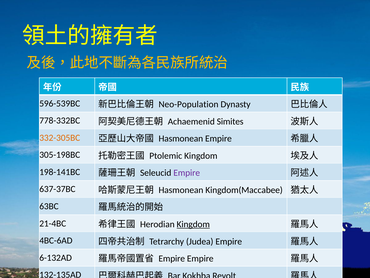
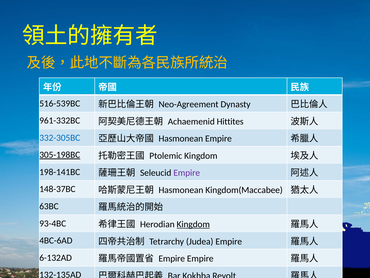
596-539BC: 596-539BC -> 516-539BC (60, 103)
Neo-Population: Neo-Population -> Neo-Agreement (189, 104)
778-332BC: 778-332BC -> 961-332BC (60, 120)
Simites: Simites -> Hittites (230, 121)
332-305BC colour: orange -> blue (60, 138)
305-198BC underline: none -> present (60, 155)
637-37BC: 637-37BC -> 148-37BC (57, 189)
21-4BC: 21-4BC -> 93-4BC (53, 223)
